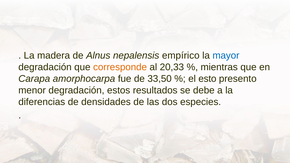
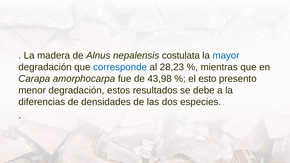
empírico: empírico -> costulata (181, 56)
corresponde colour: orange -> blue (120, 67)
20,33: 20,33 -> 28,23 (172, 67)
33,50: 33,50 -> 43,98 (160, 79)
